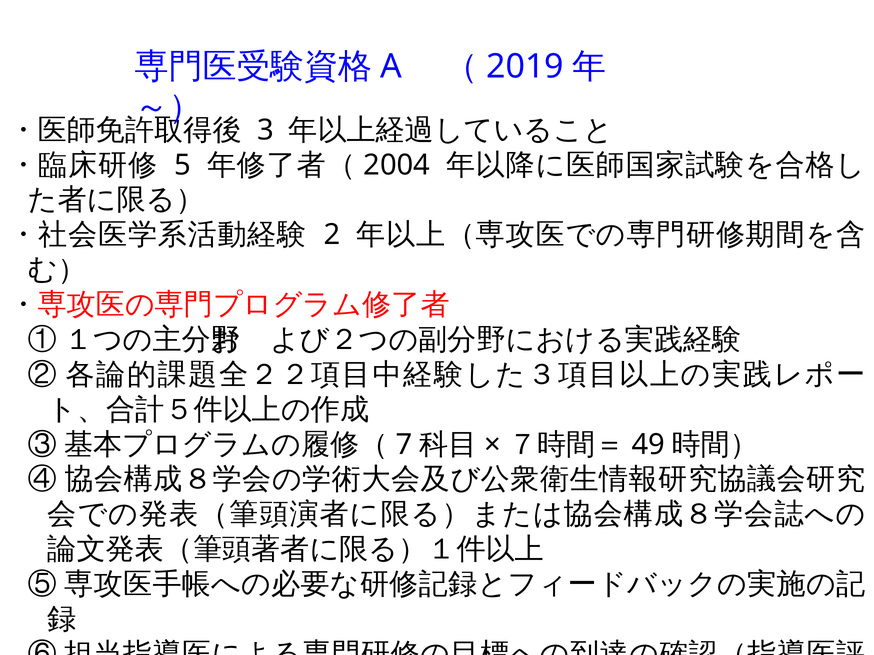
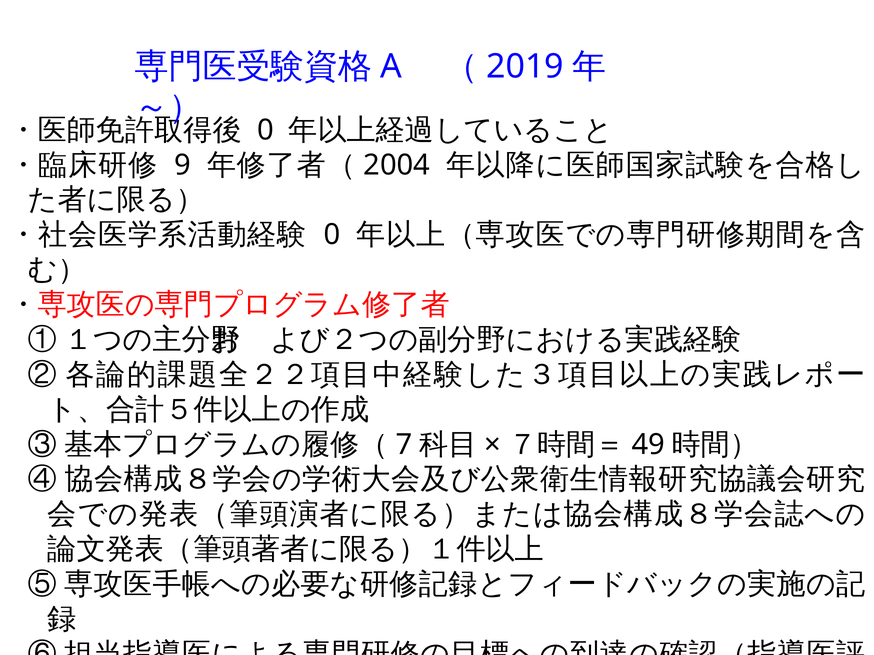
3: 3 -> 0 (266, 130)
5: 5 -> 9 (183, 165)
2: 2 -> 0 (332, 235)
